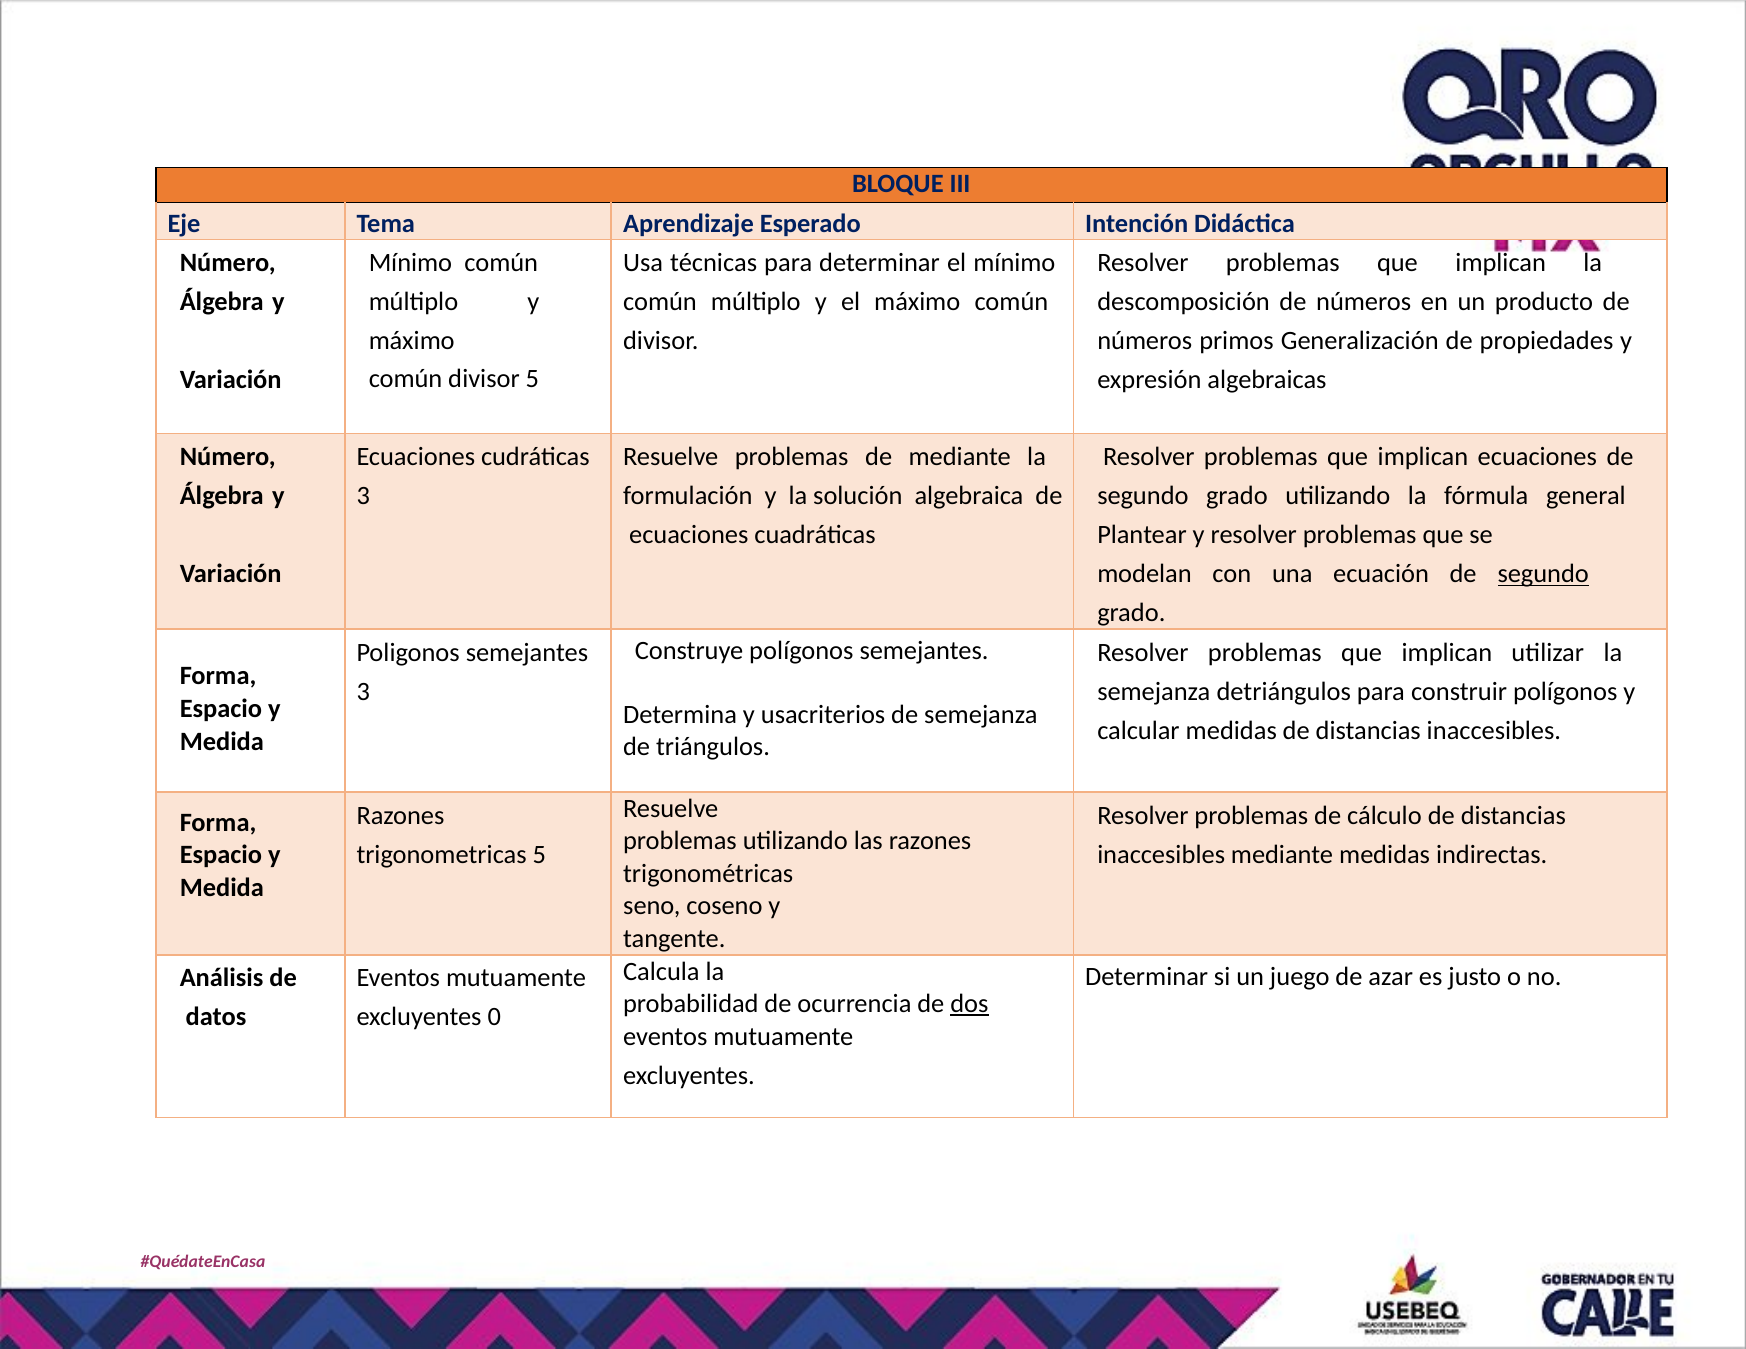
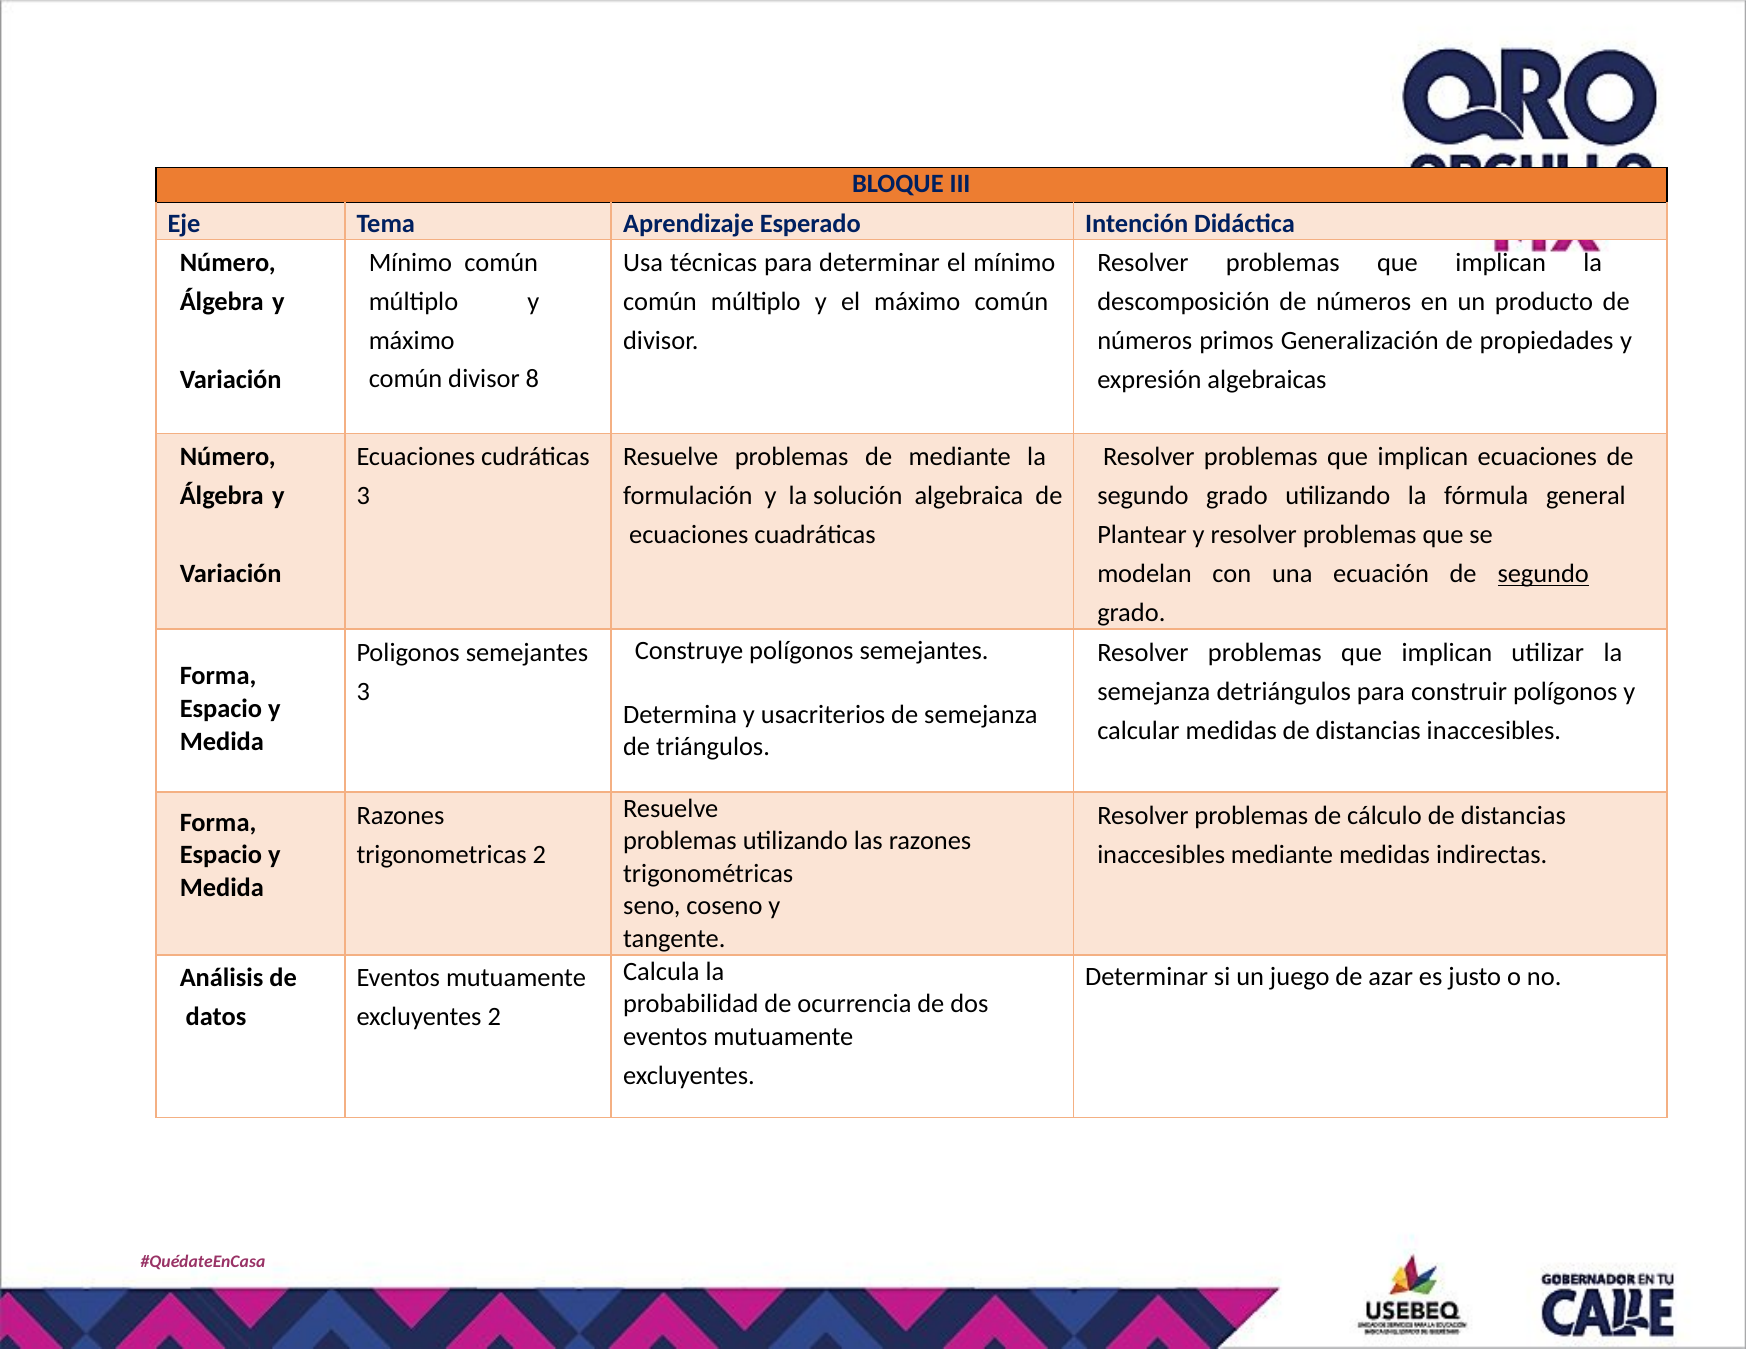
divisor 5: 5 -> 8 (532, 379)
trigonometricas 5: 5 -> 2 (539, 855)
dos underline: present -> none (969, 1004)
excluyentes 0: 0 -> 2 (494, 1017)
